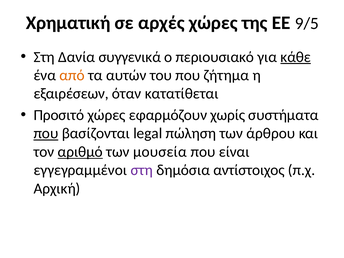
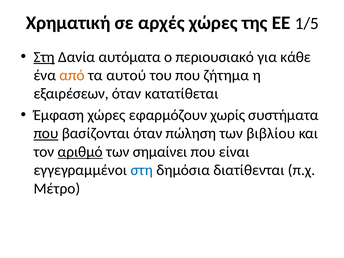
9/5: 9/5 -> 1/5 (307, 23)
Στη underline: none -> present (44, 57)
συγγενικά: συγγενικά -> αυτόματα (130, 57)
κάθε underline: present -> none (296, 57)
αυτών: αυτών -> αυτού (126, 75)
Προσιτό: Προσιτό -> Έμφαση (59, 115)
βασίζονται legal: legal -> όταν (148, 133)
άρθρου: άρθρου -> βιβλίου (271, 133)
μουσεία: μουσεία -> σημαίνει (160, 152)
στη colour: purple -> blue (142, 170)
αντίστοιχος: αντίστοιχος -> διατίθενται (249, 170)
Αρχική: Αρχική -> Μέτρο (57, 189)
